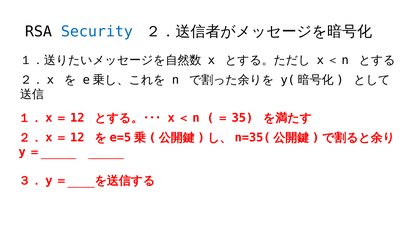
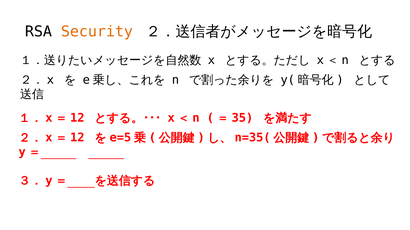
Security colour: blue -> orange (97, 32)
